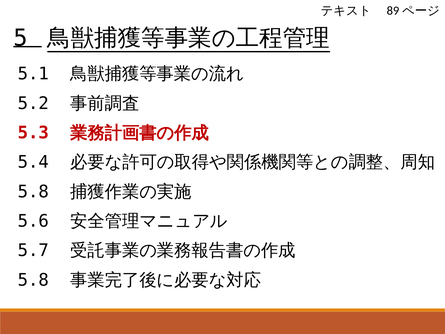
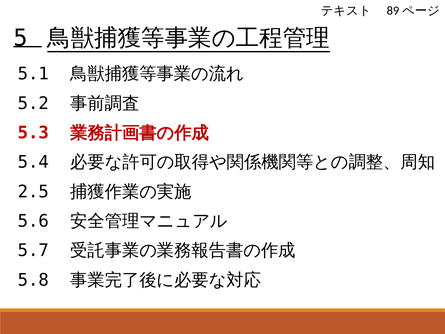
5.8: 5.8 -> 2.5 (33, 192)
